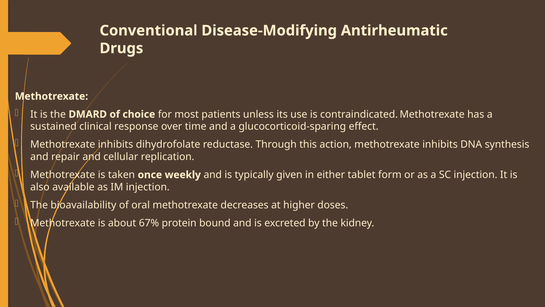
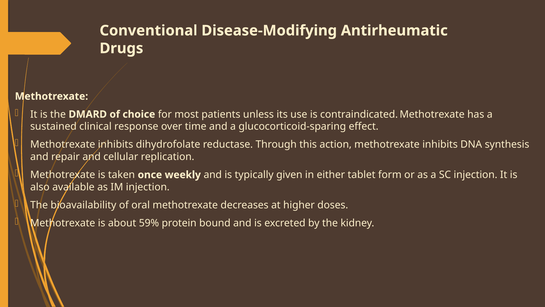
67%: 67% -> 59% (149, 223)
